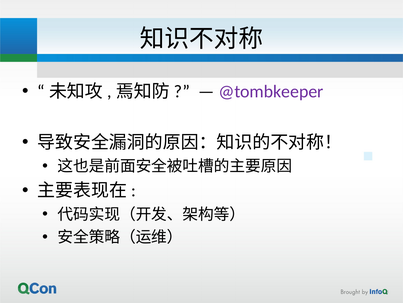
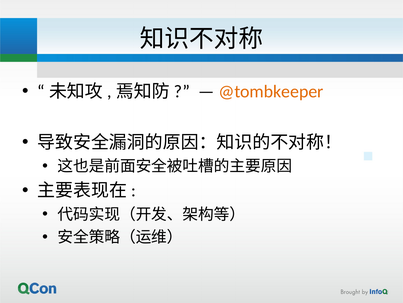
@tombkeeper colour: purple -> orange (271, 91)
